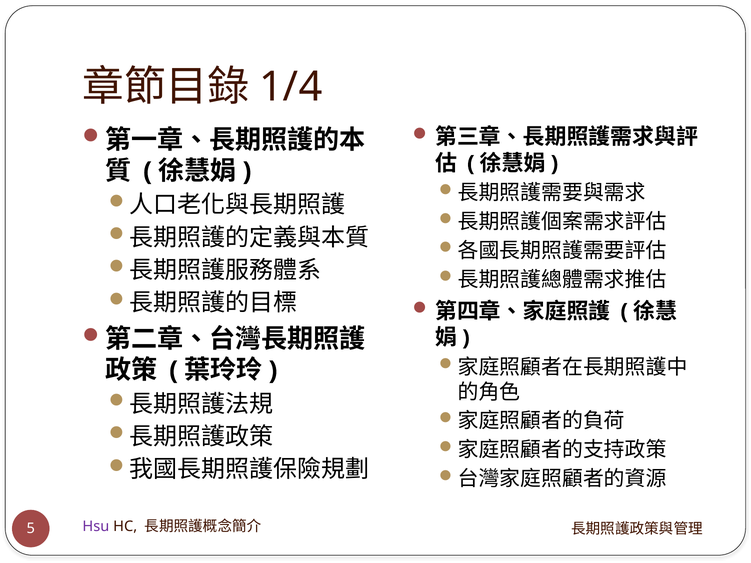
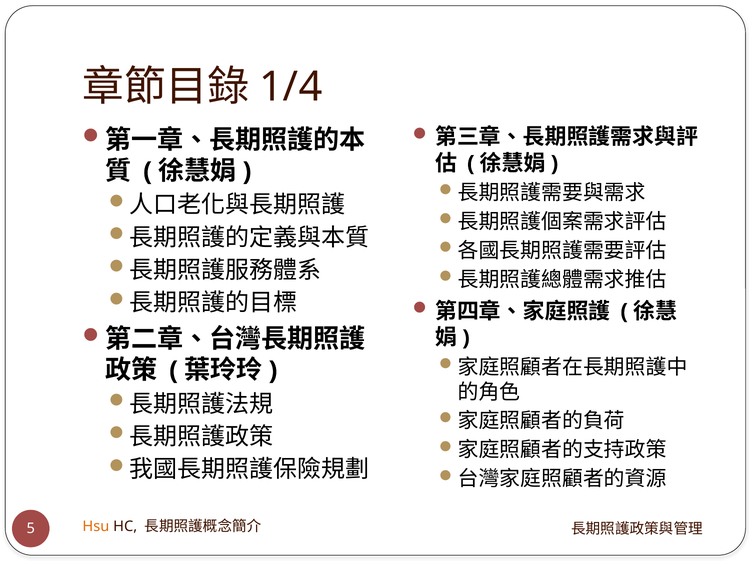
Hsu colour: purple -> orange (96, 527)
